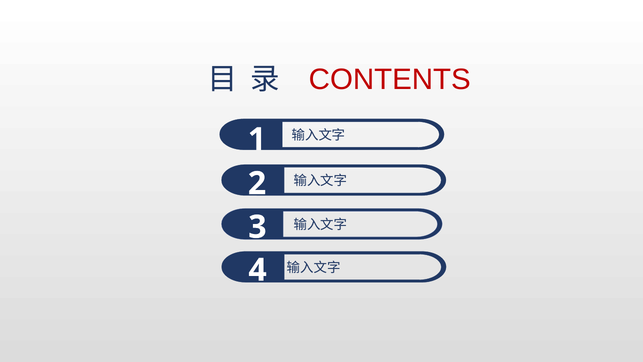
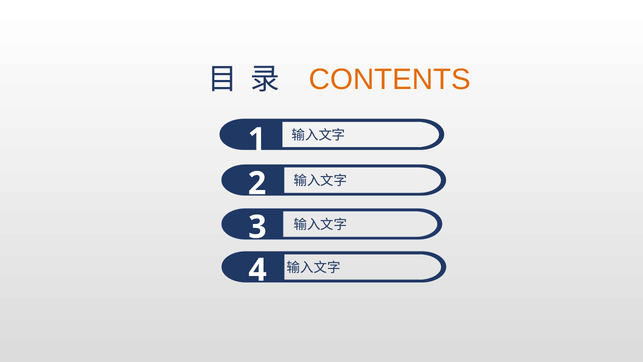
CONTENTS colour: red -> orange (390, 79)
